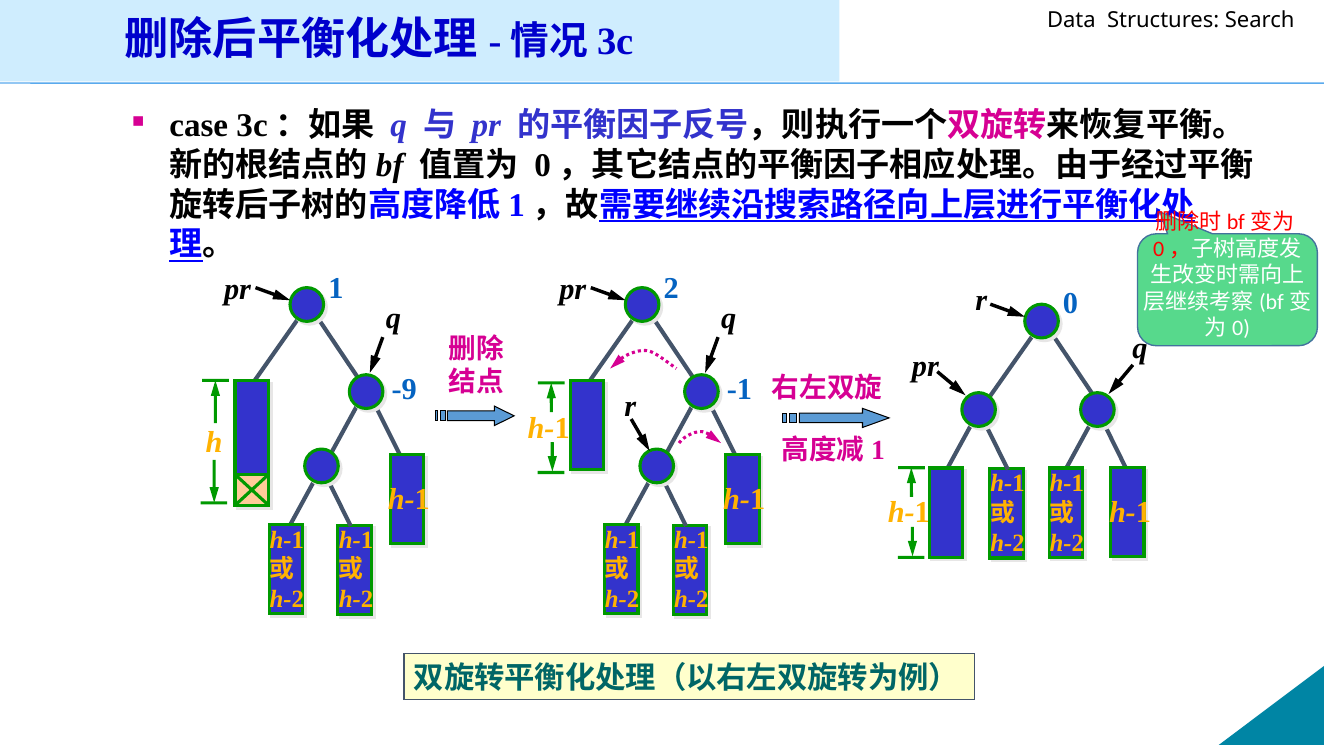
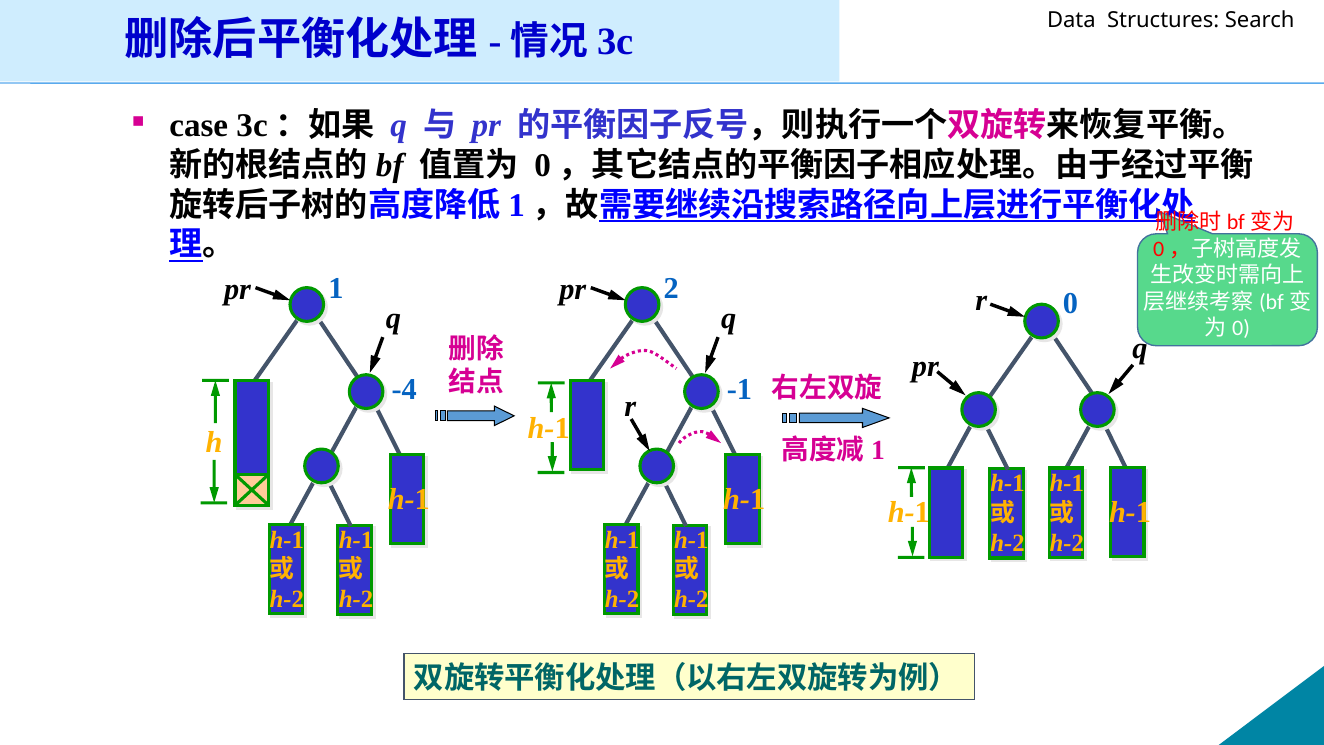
-9: -9 -> -4 (404, 389)
